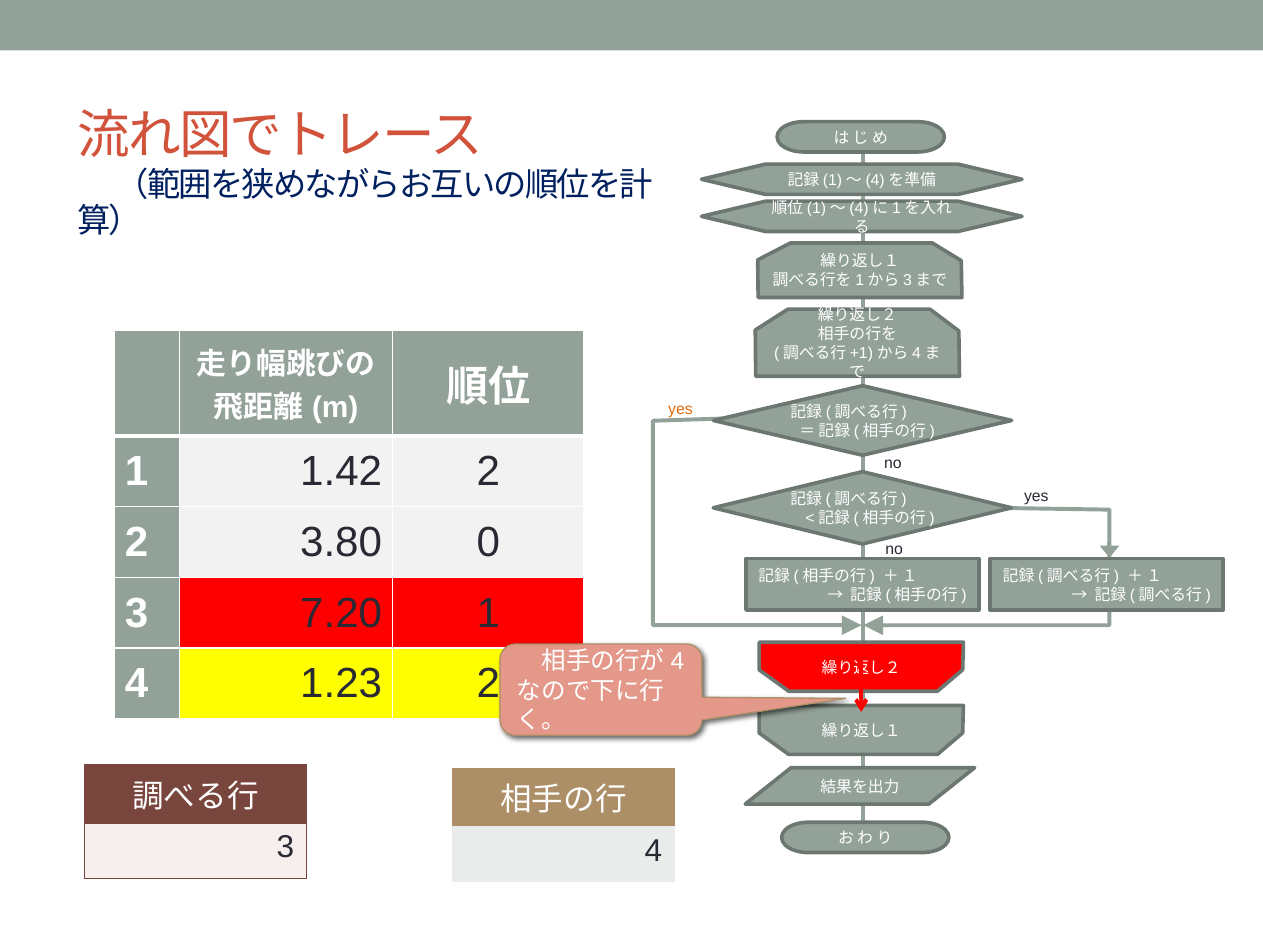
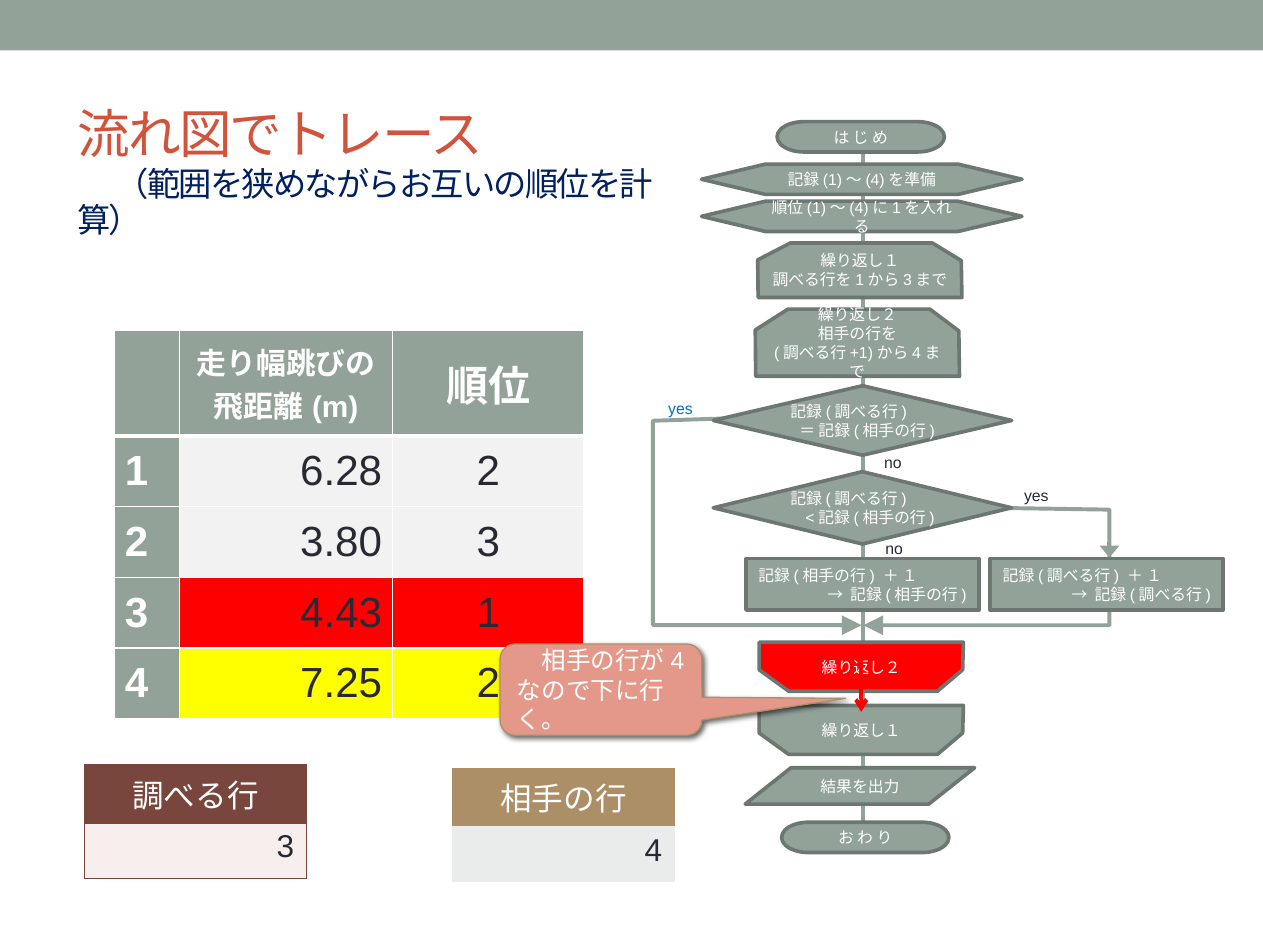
yes colour: orange -> blue (681, 409)
1.42: 1.42 -> 6.28 (341, 472)
3.80 0: 0 -> 3 (488, 543)
7.20: 7.20 -> 4.43 (341, 613)
1.23: 1.23 -> 7.25 (341, 684)
